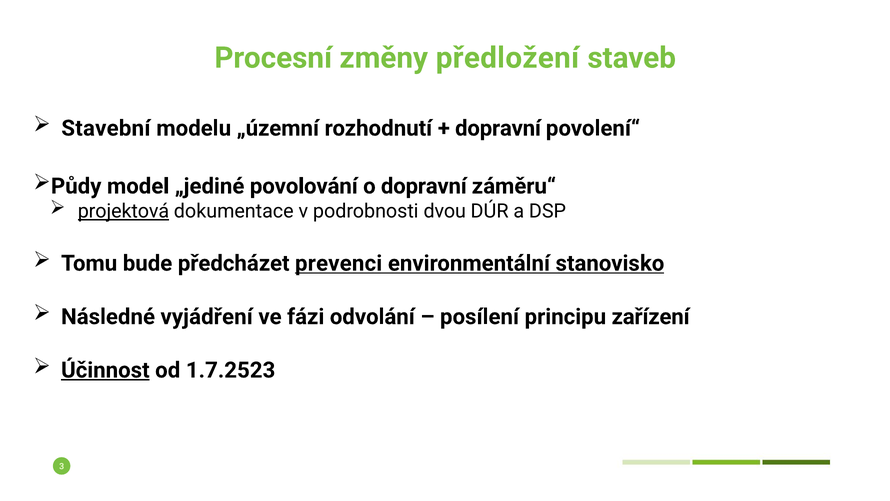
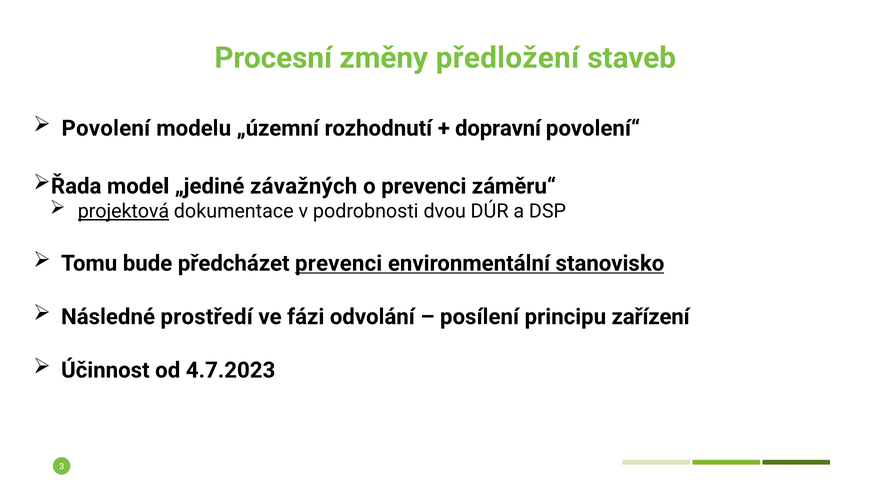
Stavební: Stavební -> Povolení (106, 128)
Půdy: Půdy -> Řada (76, 186)
povolování: povolování -> závažných (304, 186)
o dopravní: dopravní -> prevenci (424, 186)
vyjádření: vyjádření -> prostředí (207, 317)
Účinnost underline: present -> none (105, 370)
1.7.2523: 1.7.2523 -> 4.7.2023 (231, 370)
